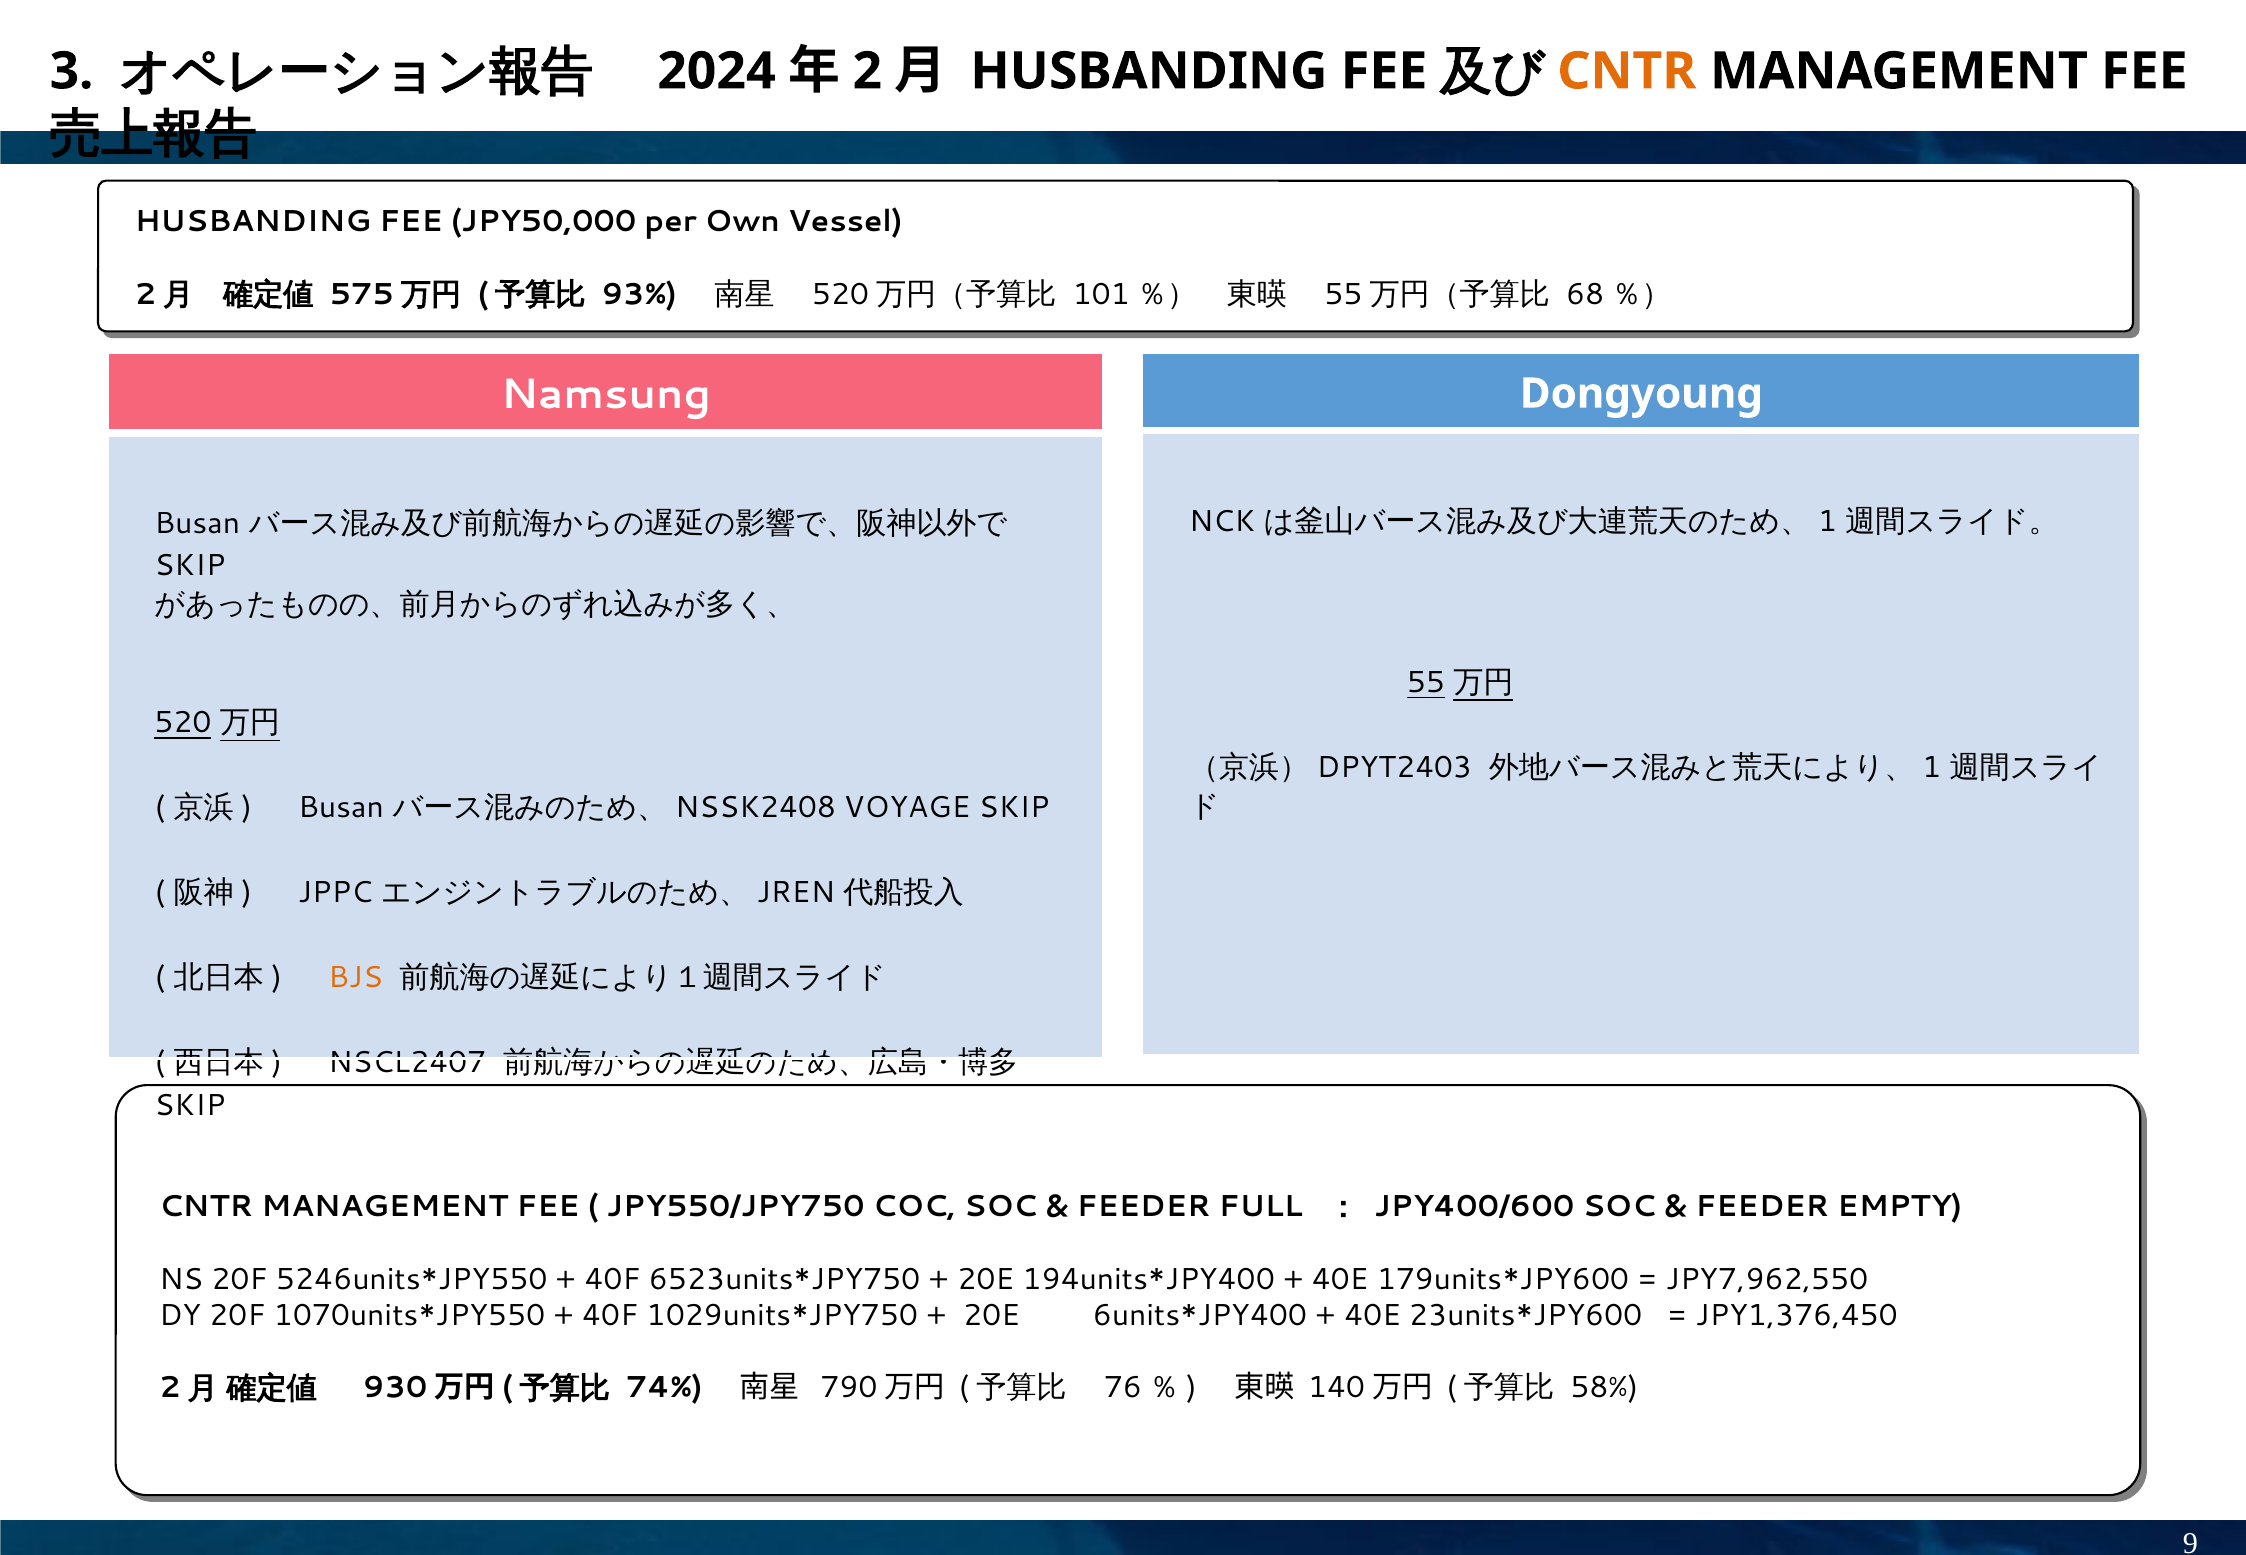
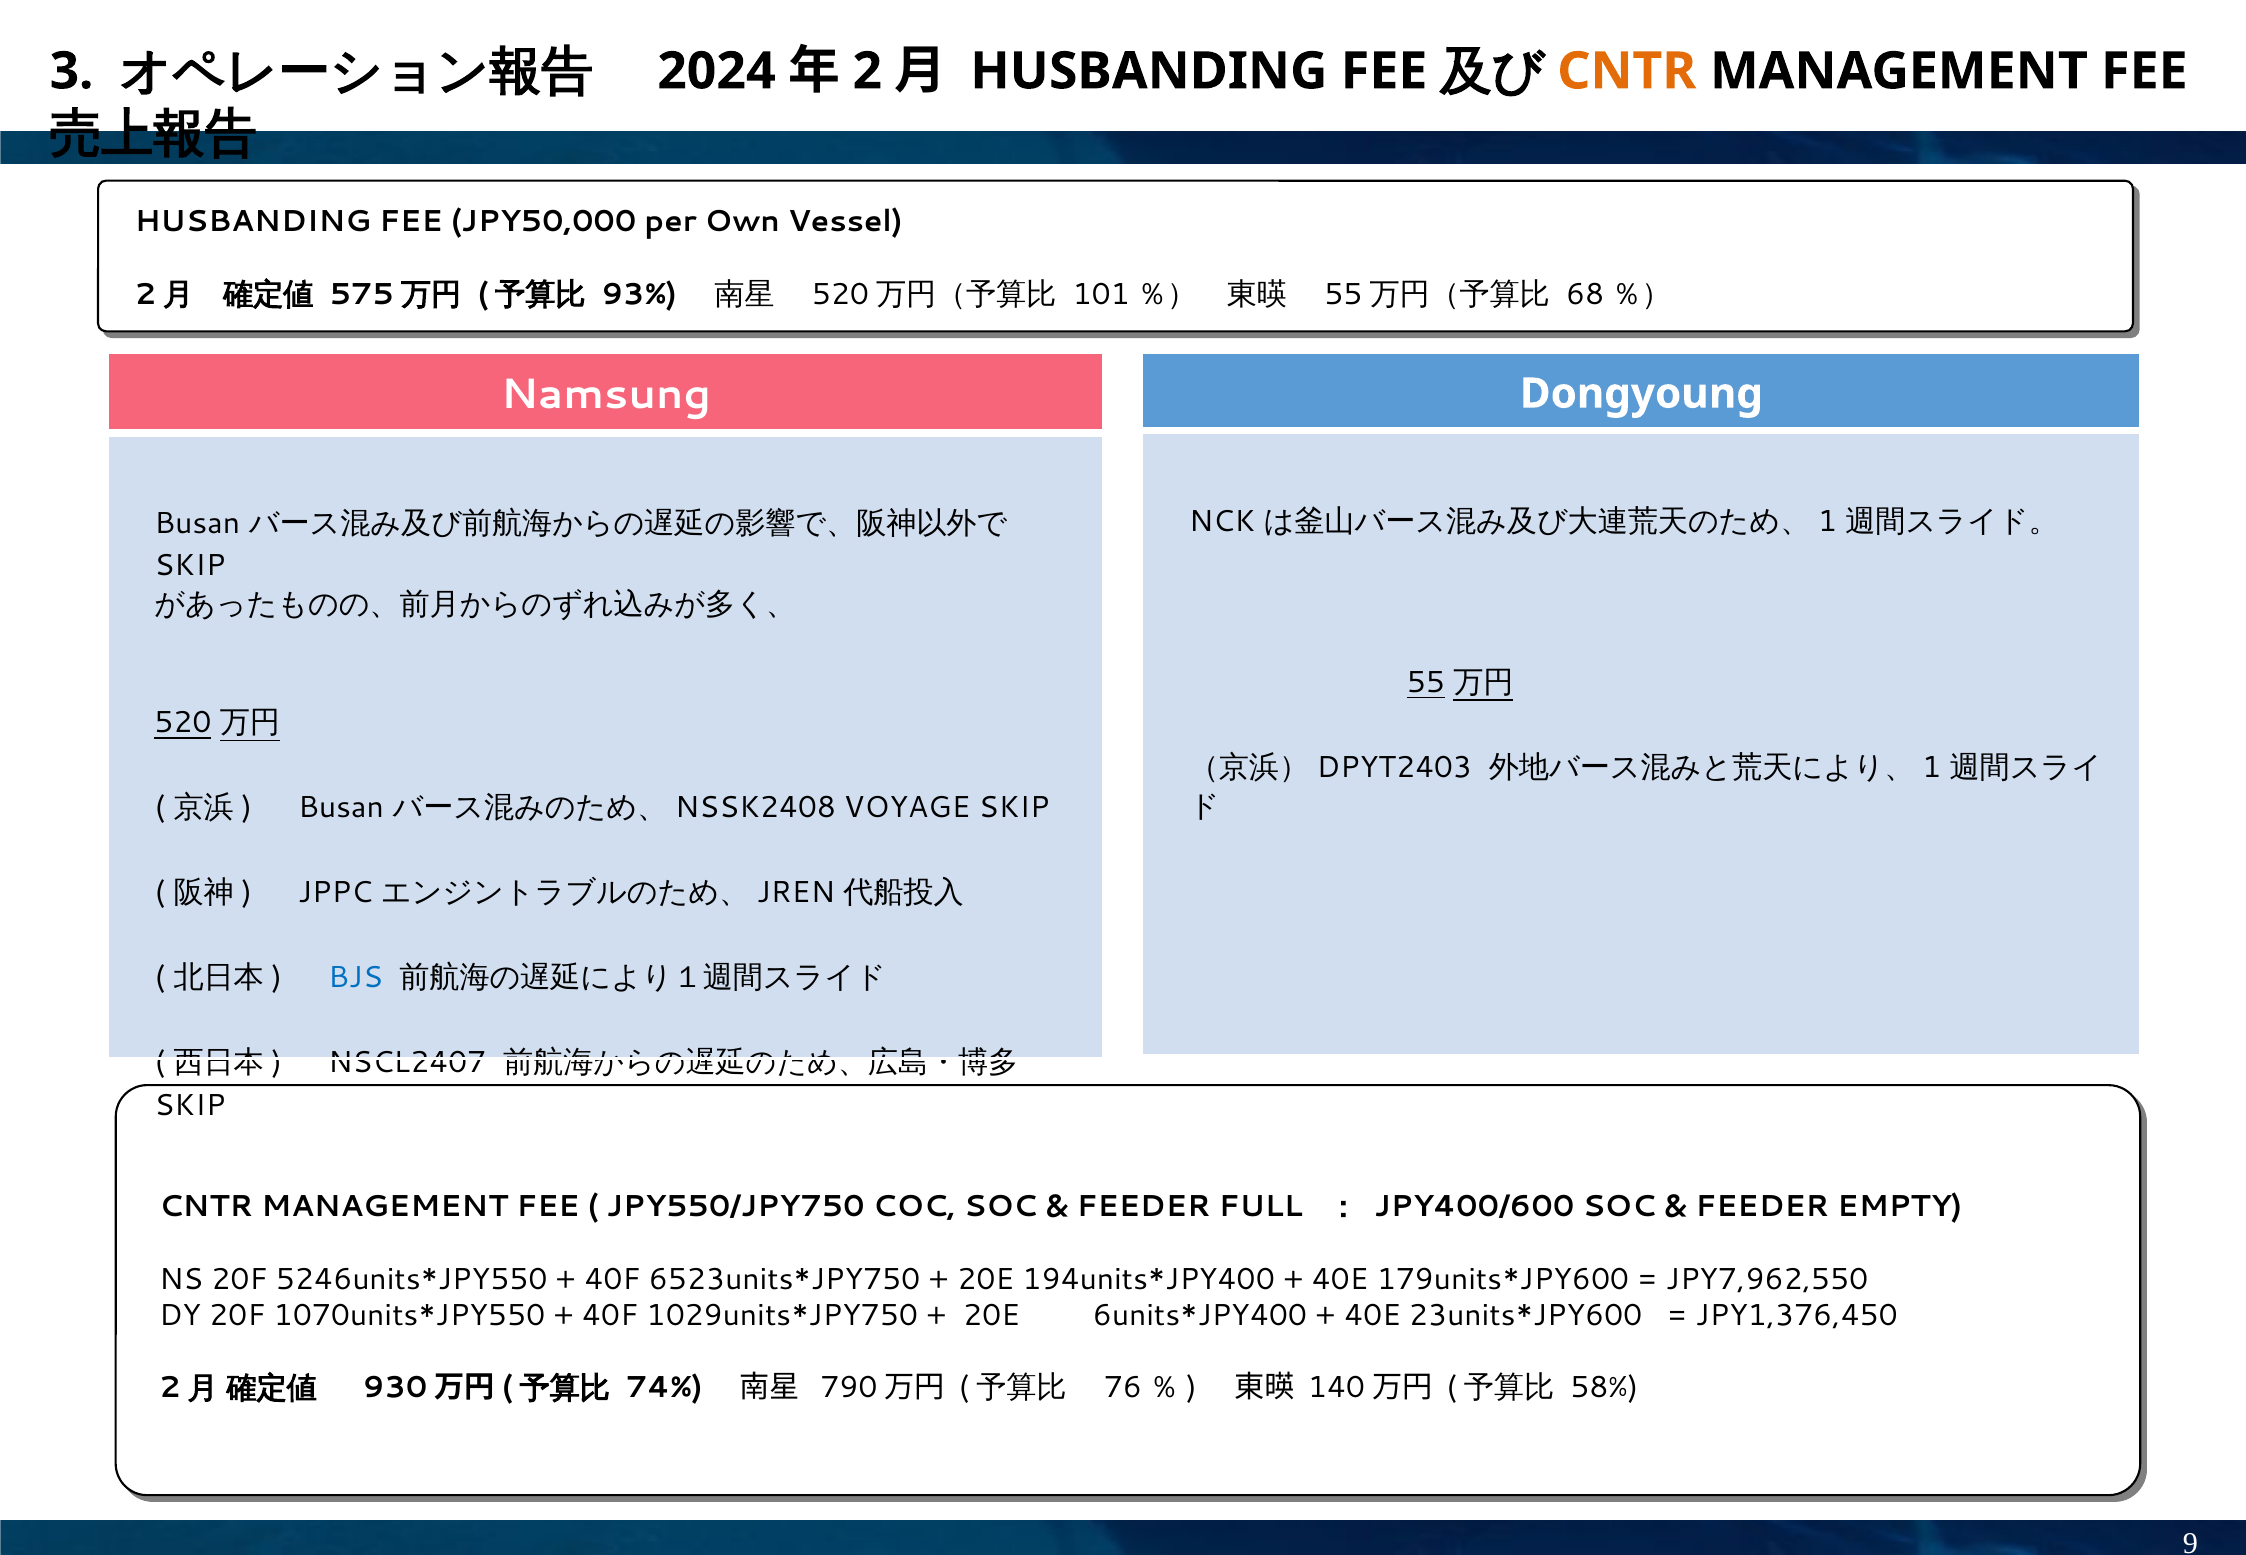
BJS colour: orange -> blue (355, 978)
